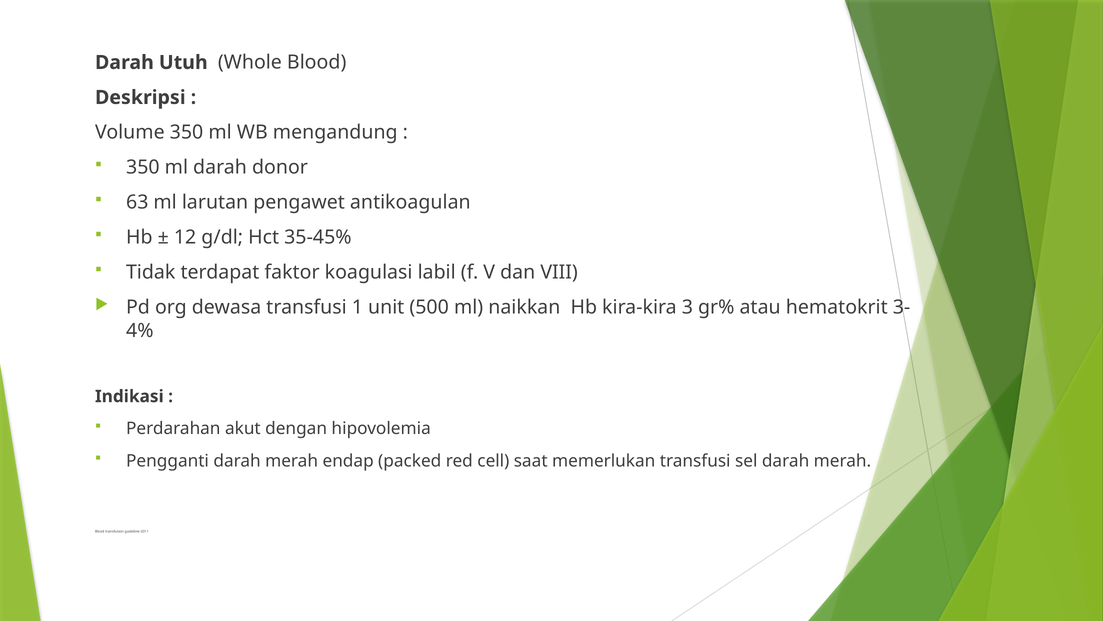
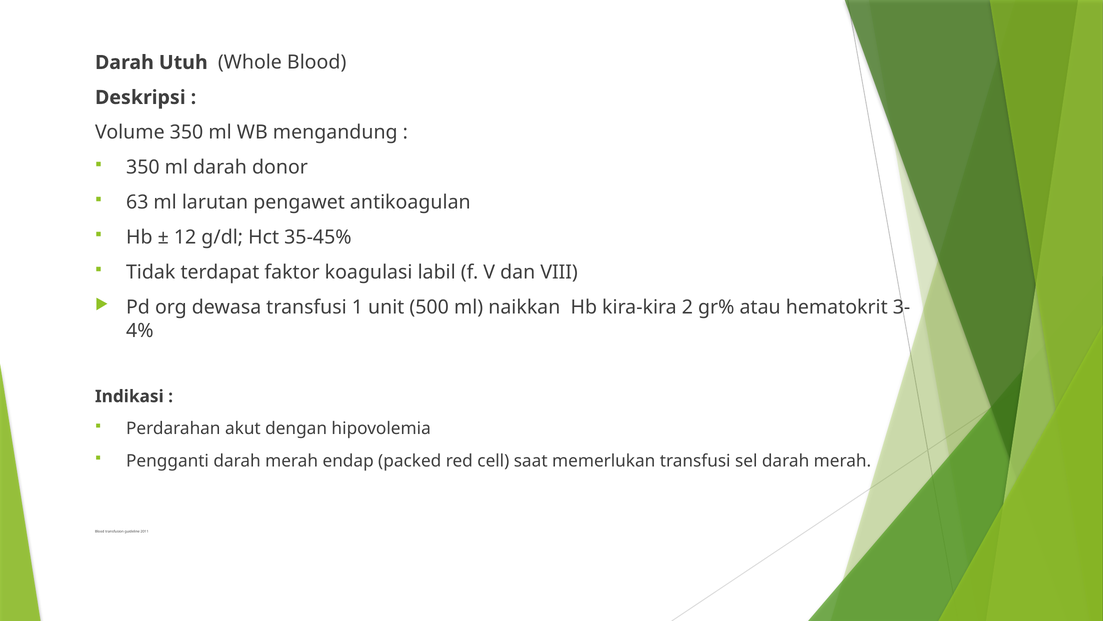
3: 3 -> 2 (687, 307)
